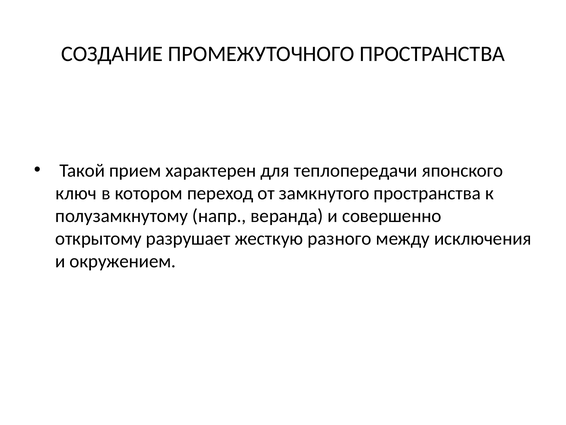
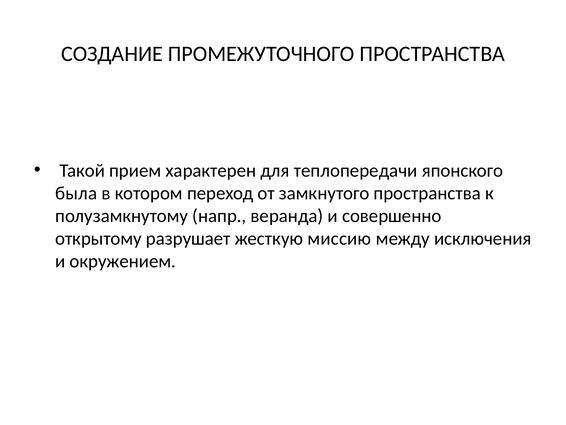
ключ: ключ -> была (76, 193)
разного: разного -> миссию (339, 238)
